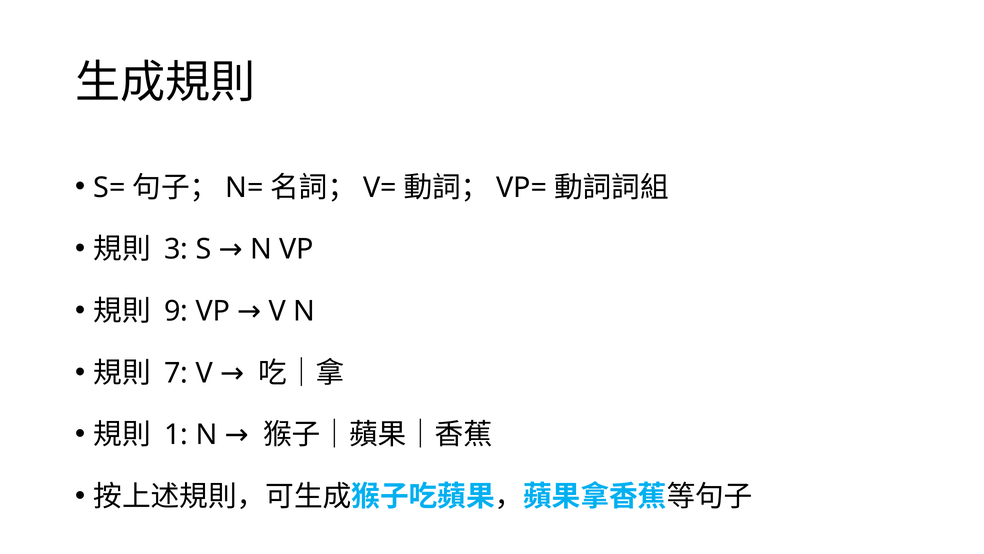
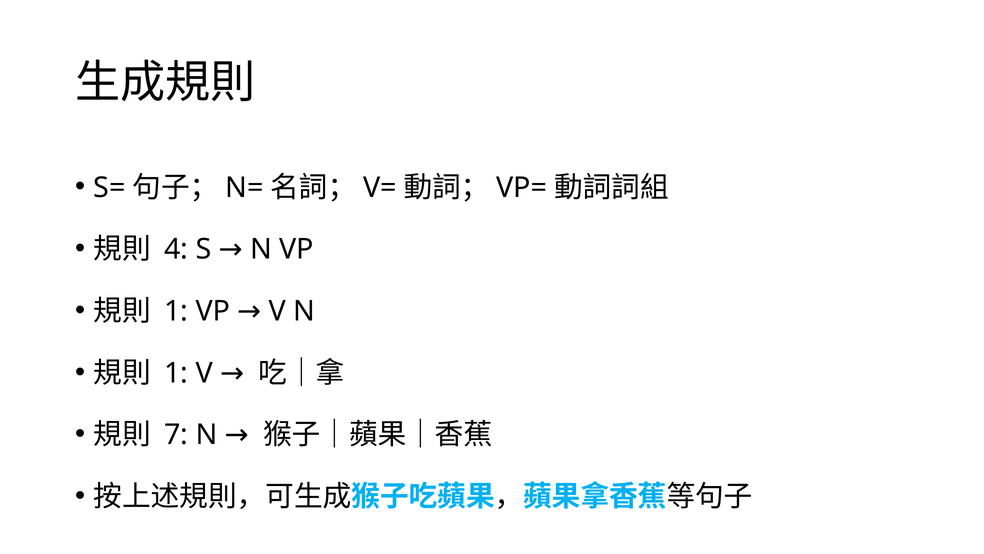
3: 3 -> 4 (176, 249)
9: 9 -> 1 (176, 311)
7: 7 -> 1 (176, 373)
1: 1 -> 7 (176, 435)
